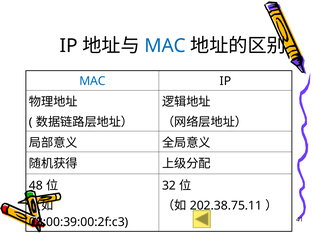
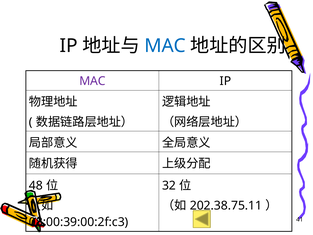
MAC colour: blue -> purple (92, 81)
